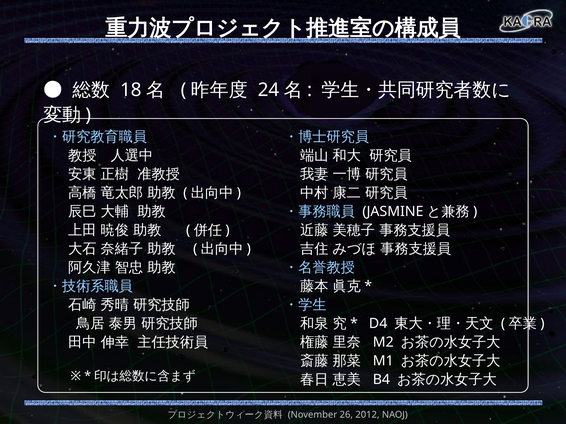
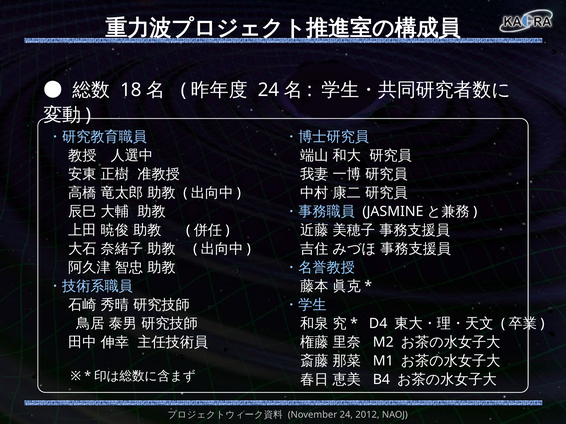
November 26: 26 -> 24 (346, 415)
